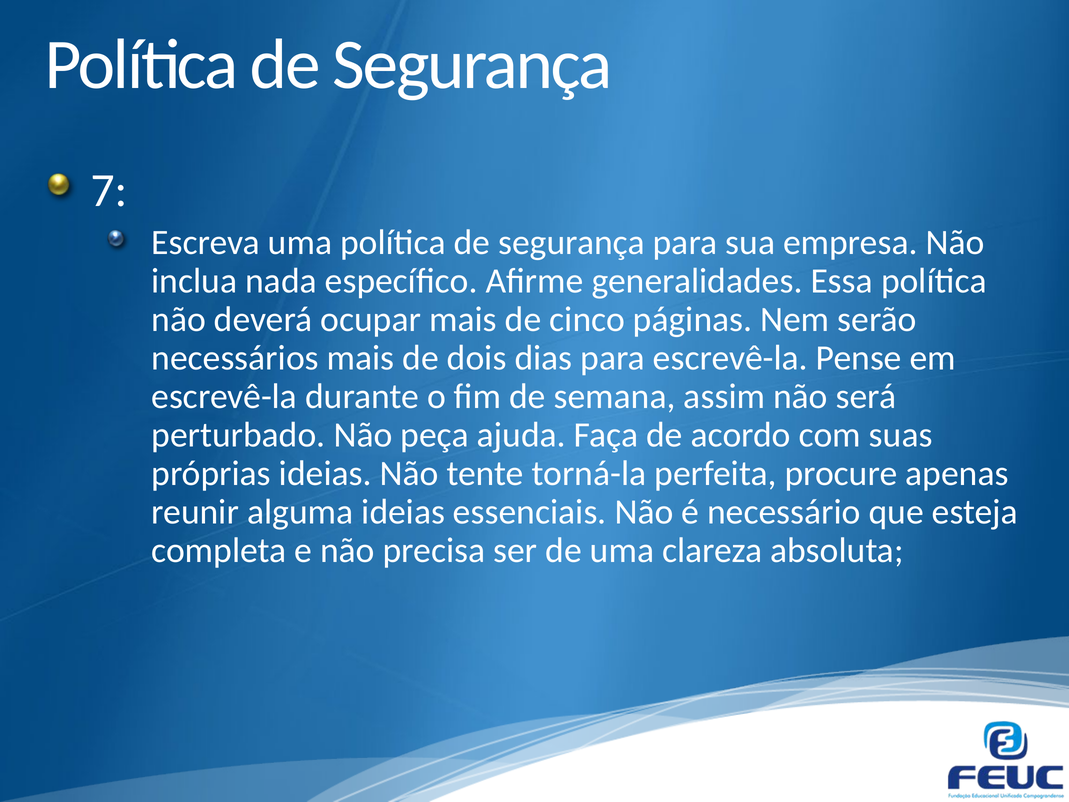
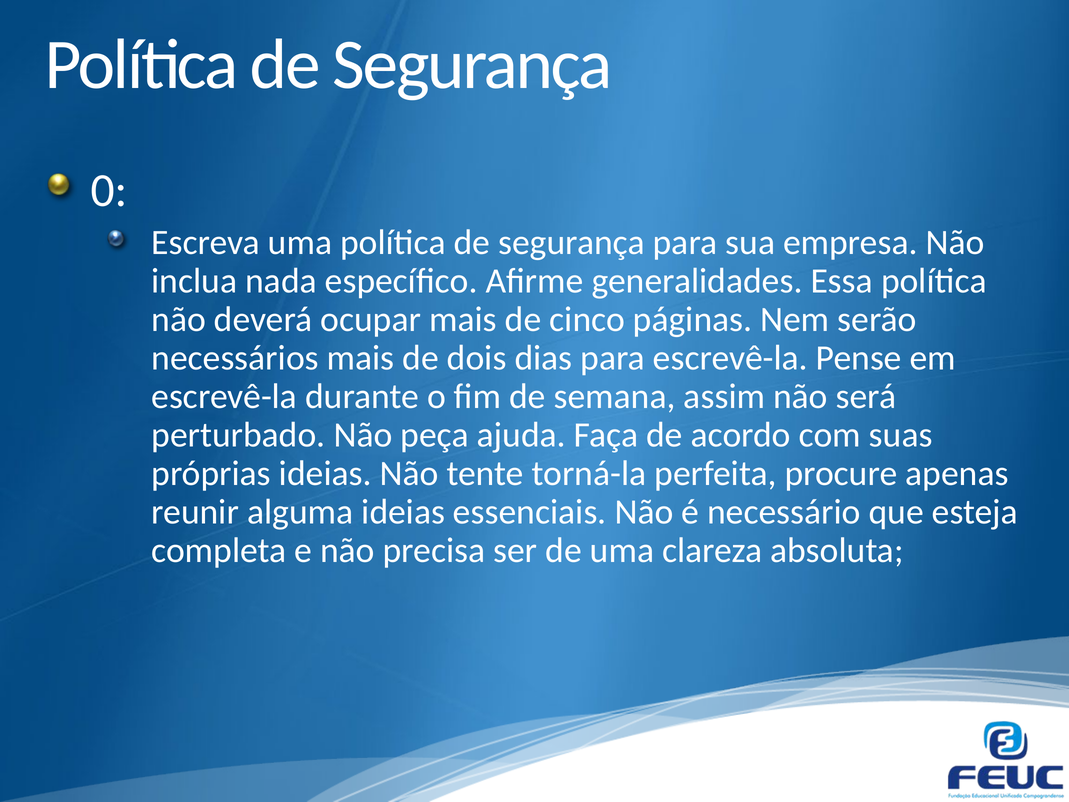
7: 7 -> 0 (109, 190)
